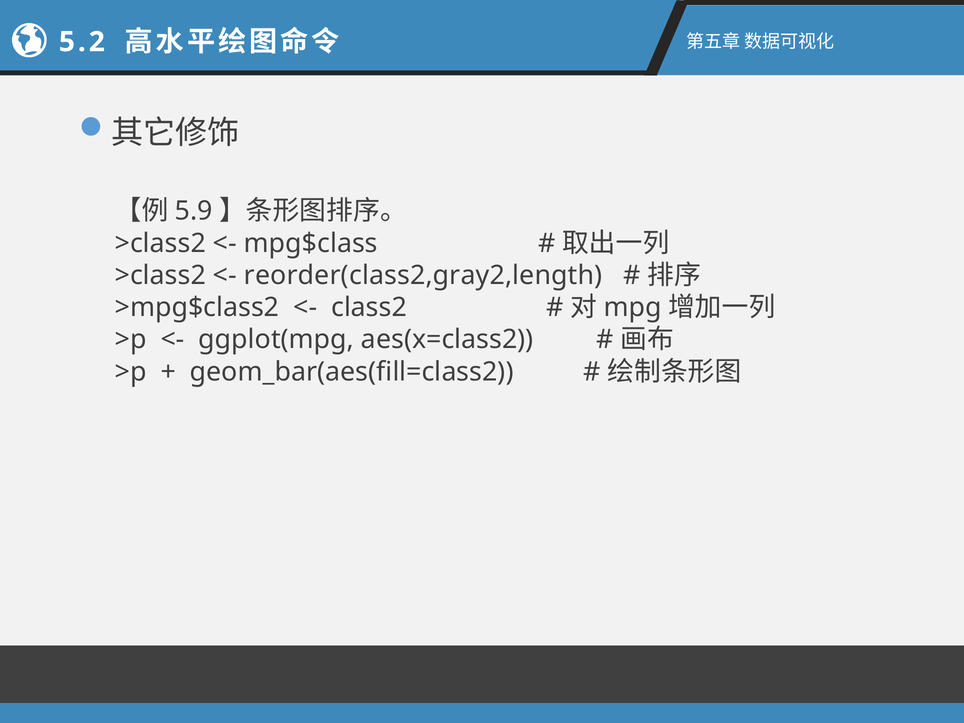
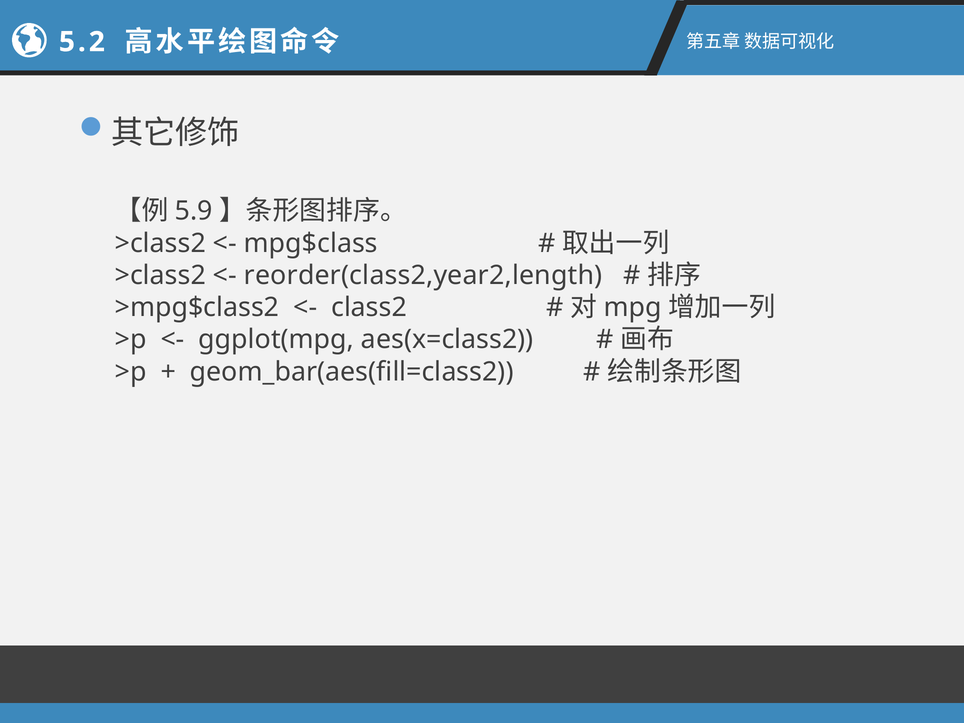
reorder(class2,gray2,length: reorder(class2,gray2,length -> reorder(class2,year2,length (423, 275)
